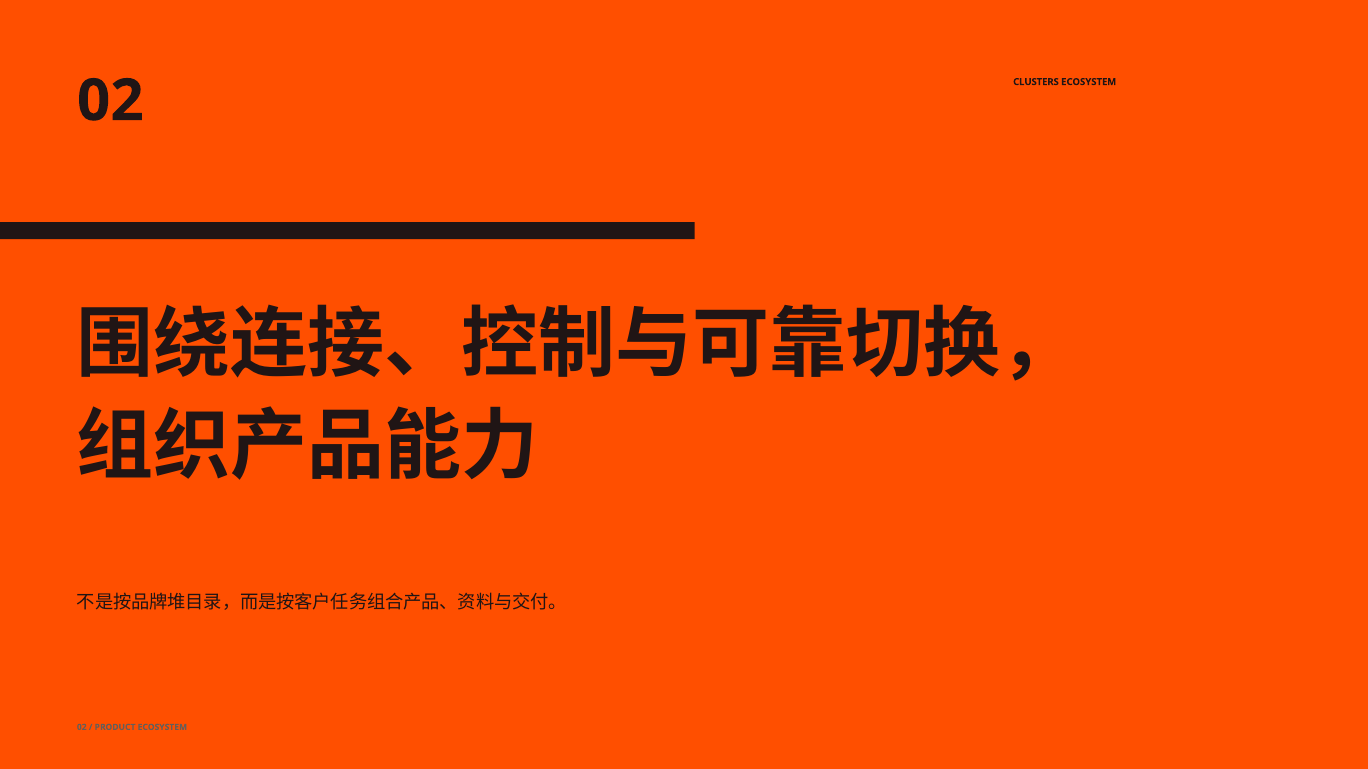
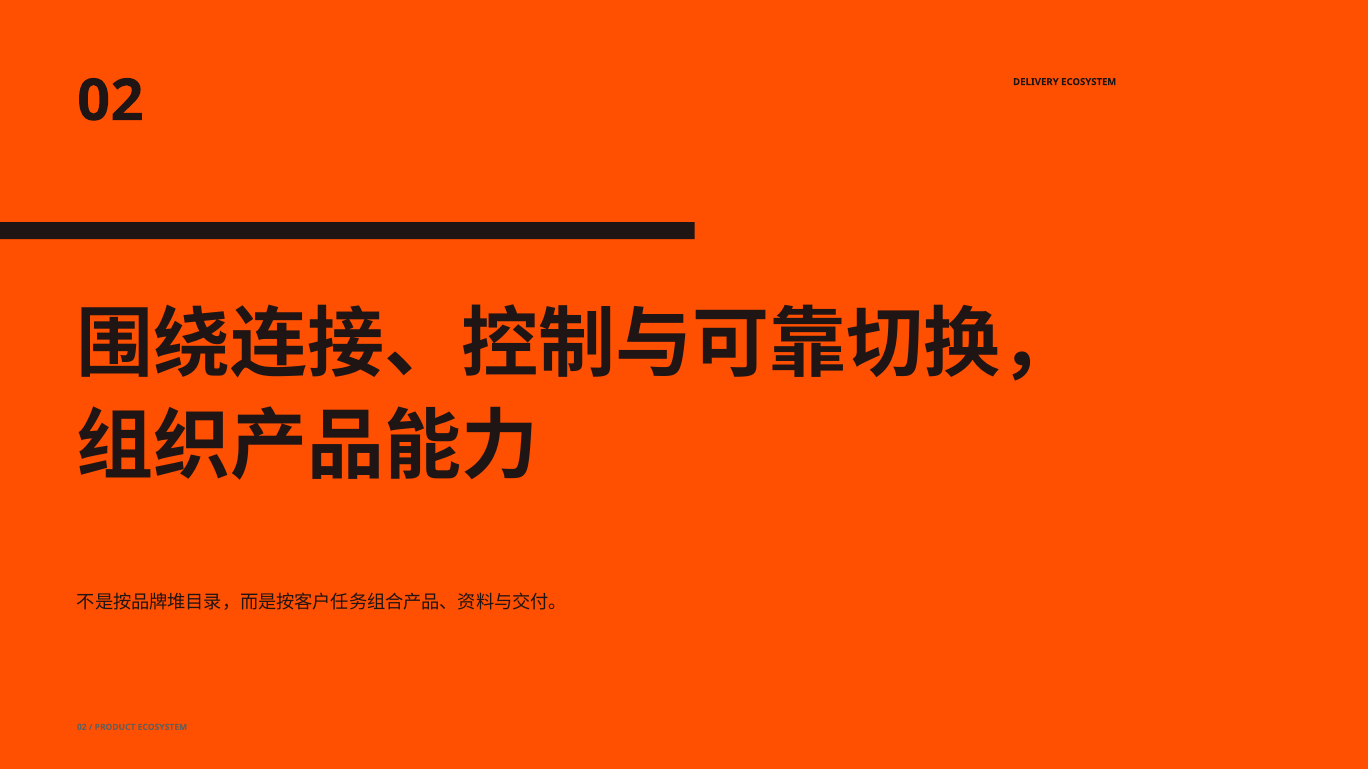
CLUSTERS: CLUSTERS -> DELIVERY (1036, 82)
